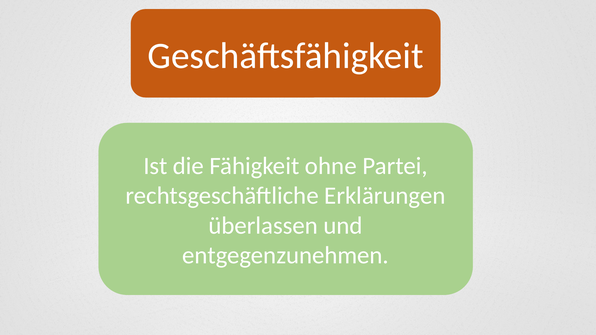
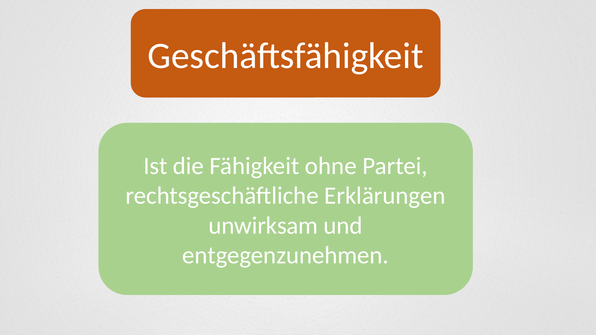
überlassen: überlassen -> unwirksam (263, 226)
